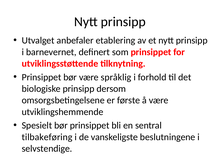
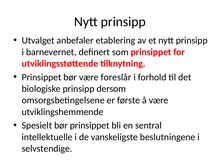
språklig: språklig -> foreslår (116, 77)
tilbakeføring: tilbakeføring -> intellektuelle (47, 136)
